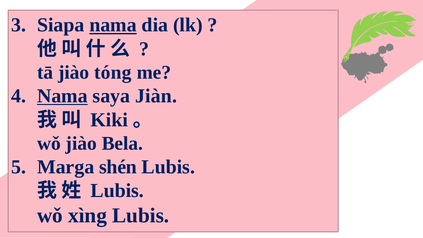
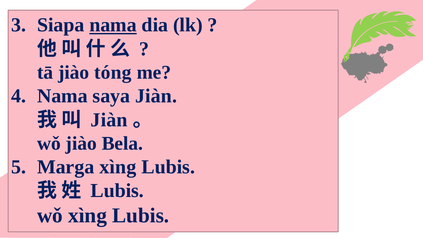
Nama underline: present -> none (62, 96)
Kiki: Kiki -> Jiàn (109, 120)
Marga shén: shén -> xìng (118, 167)
